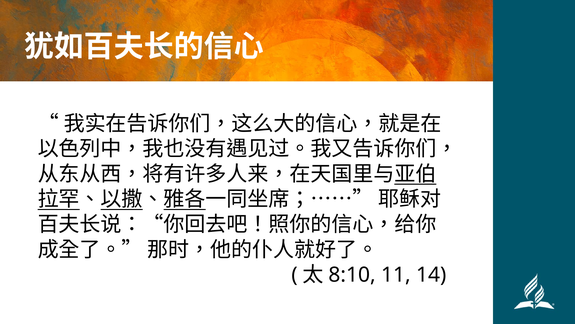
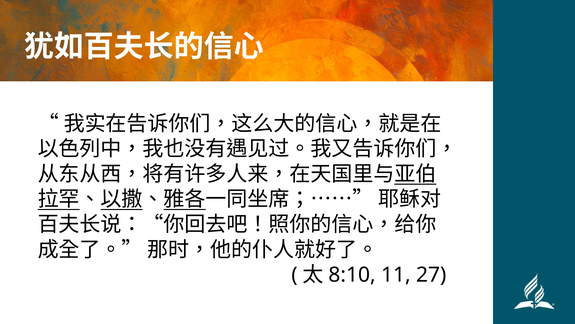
14: 14 -> 27 (431, 274)
